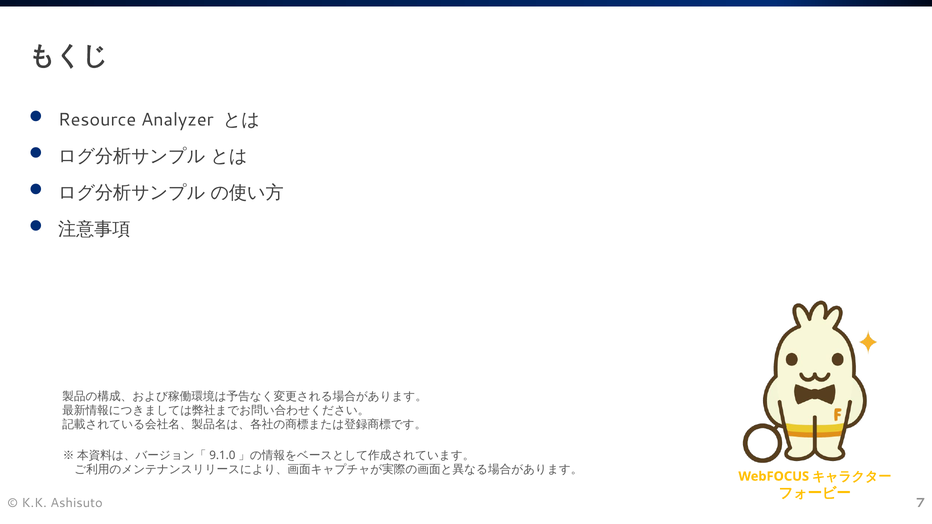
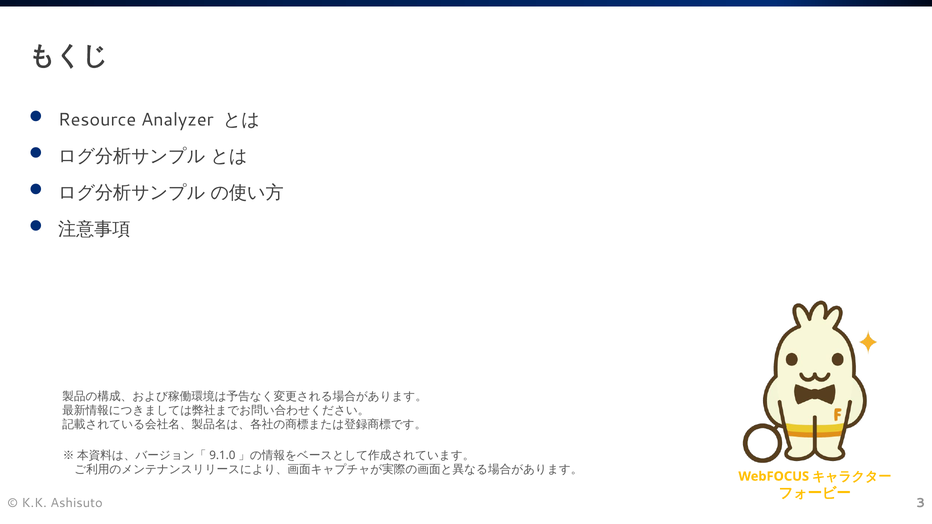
7: 7 -> 3 (921, 503)
